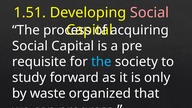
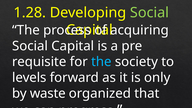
1.51: 1.51 -> 1.28 (30, 13)
Social colour: pink -> light green (149, 13)
study: study -> levels (29, 78)
